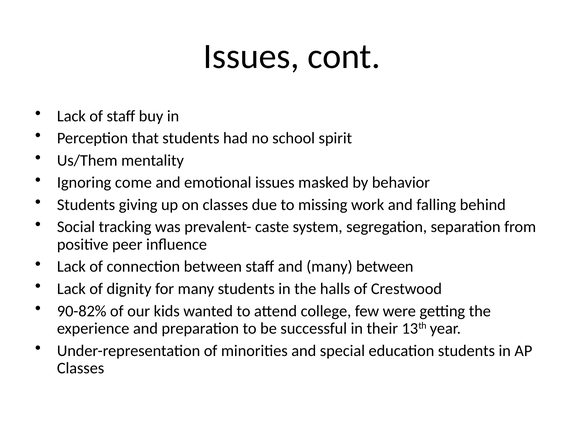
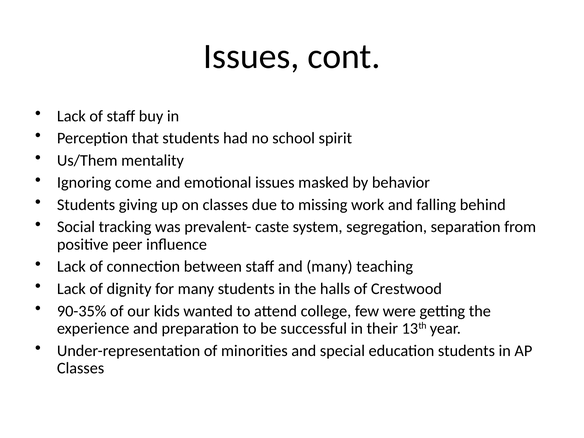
many between: between -> teaching (385, 267)
90-82%: 90-82% -> 90-35% (82, 311)
